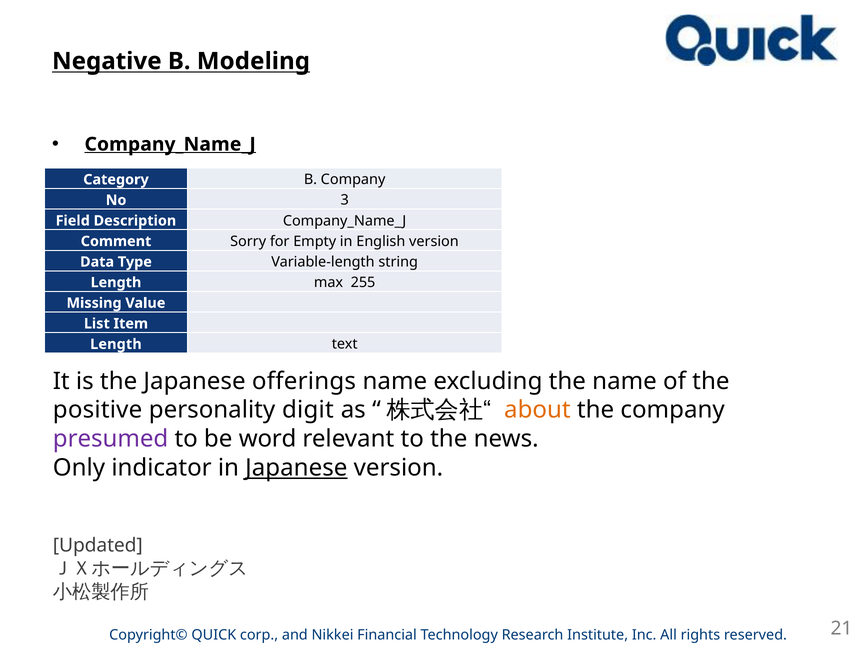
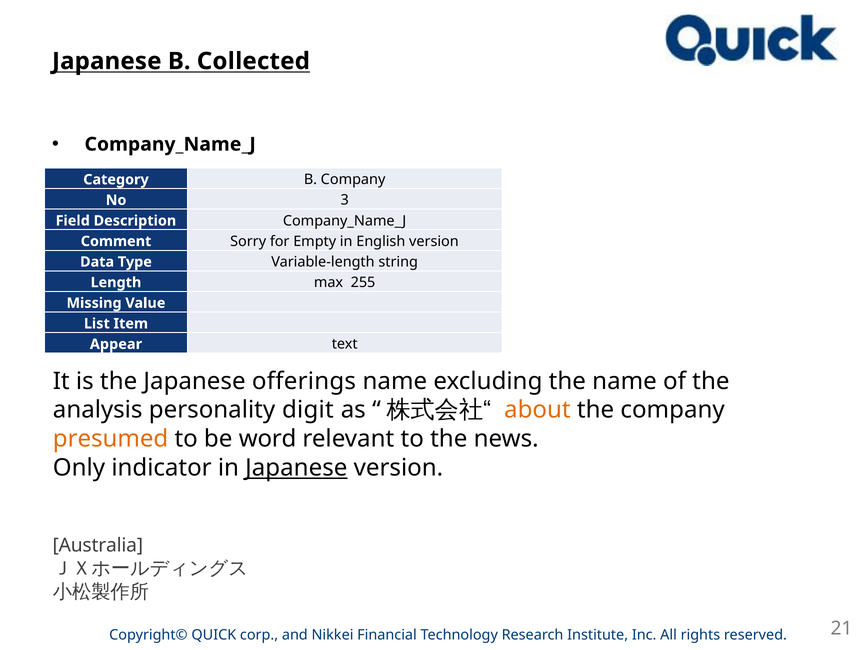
Negative: Negative -> Japanese (107, 61)
Modeling: Modeling -> Collected (253, 61)
Company_Name_J underline: present -> none (170, 144)
Length: Length -> Appear (116, 344)
positive: positive -> analysis (98, 410)
presumed colour: purple -> orange (111, 439)
Updated: Updated -> Australia (98, 546)
